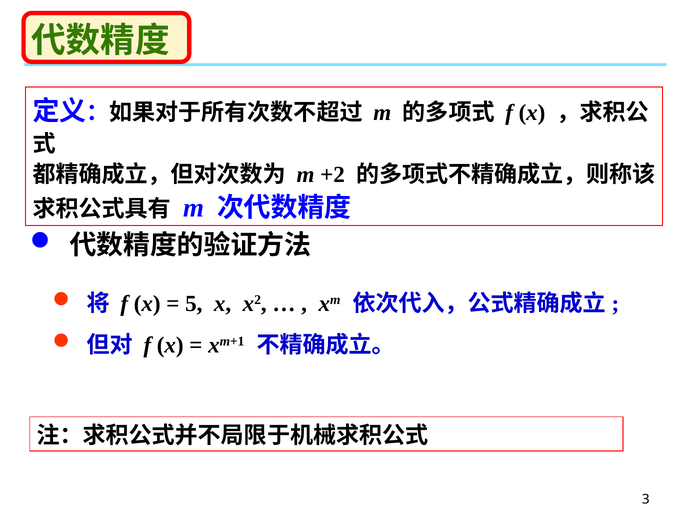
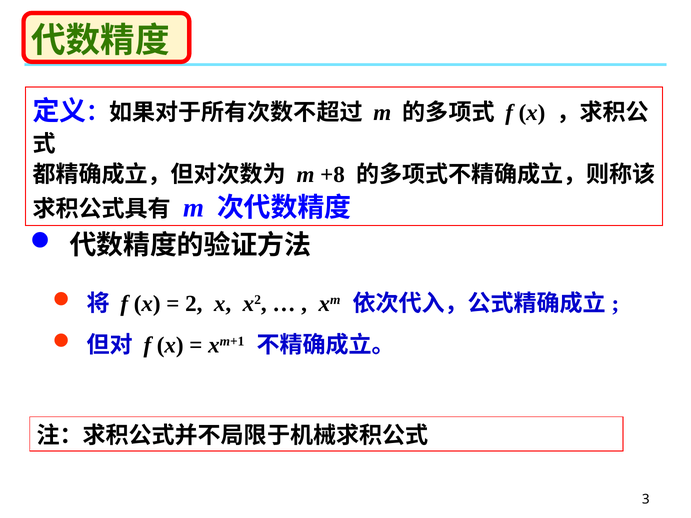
+2: +2 -> +8 (332, 175)
5: 5 -> 2 (194, 304)
